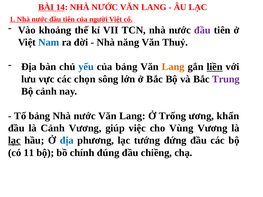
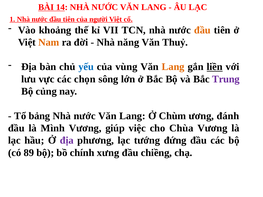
đầu colour: purple -> orange (202, 30)
Nam colour: blue -> orange (49, 42)
của bảng: bảng -> vùng (126, 67)
Bộ cảnh: cảnh -> củng (46, 91)
Trống: Trống -> Chùm (172, 116)
khẩn: khẩn -> đánh (228, 116)
là Cảnh: Cảnh -> Mình (53, 128)
Vùng: Vùng -> Chùa (181, 128)
lạc underline: present -> none (14, 141)
địa colour: blue -> purple (67, 141)
11: 11 -> 89 (29, 153)
đúng: đúng -> xưng (108, 153)
